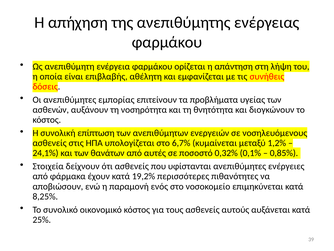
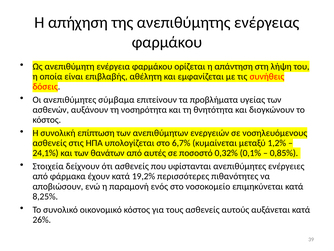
εμπορίας: εμπορίας -> σύμβαμα (116, 100)
25%: 25% -> 26% (42, 219)
